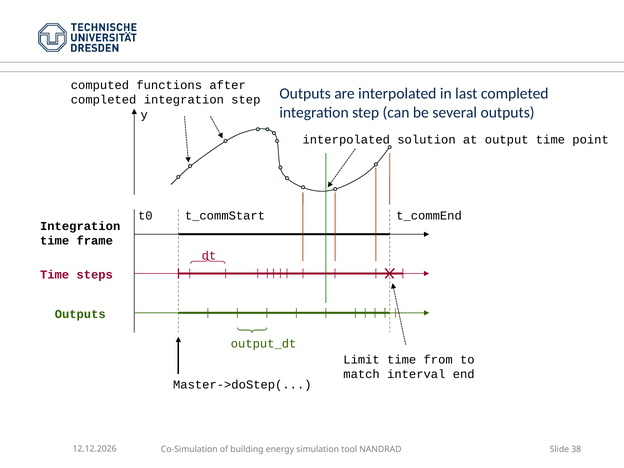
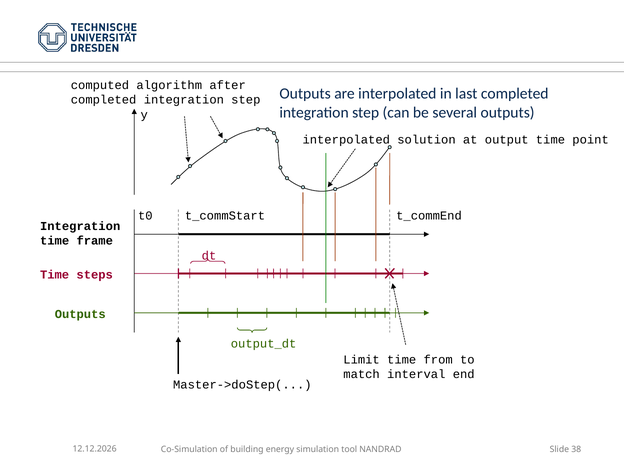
functions: functions -> algorithm (169, 85)
